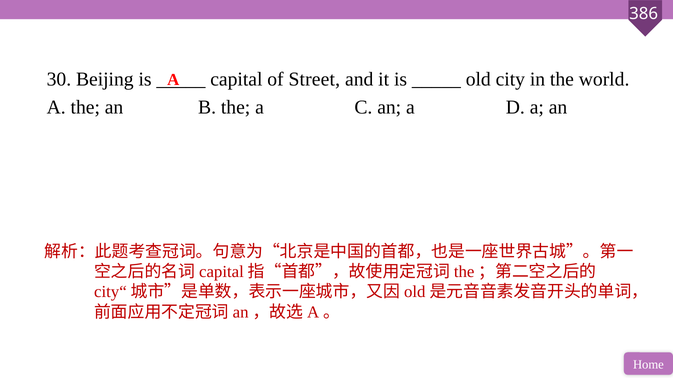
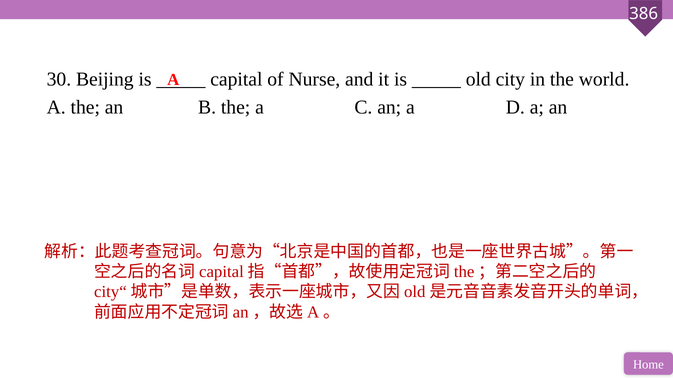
Street: Street -> Nurse (314, 79)
